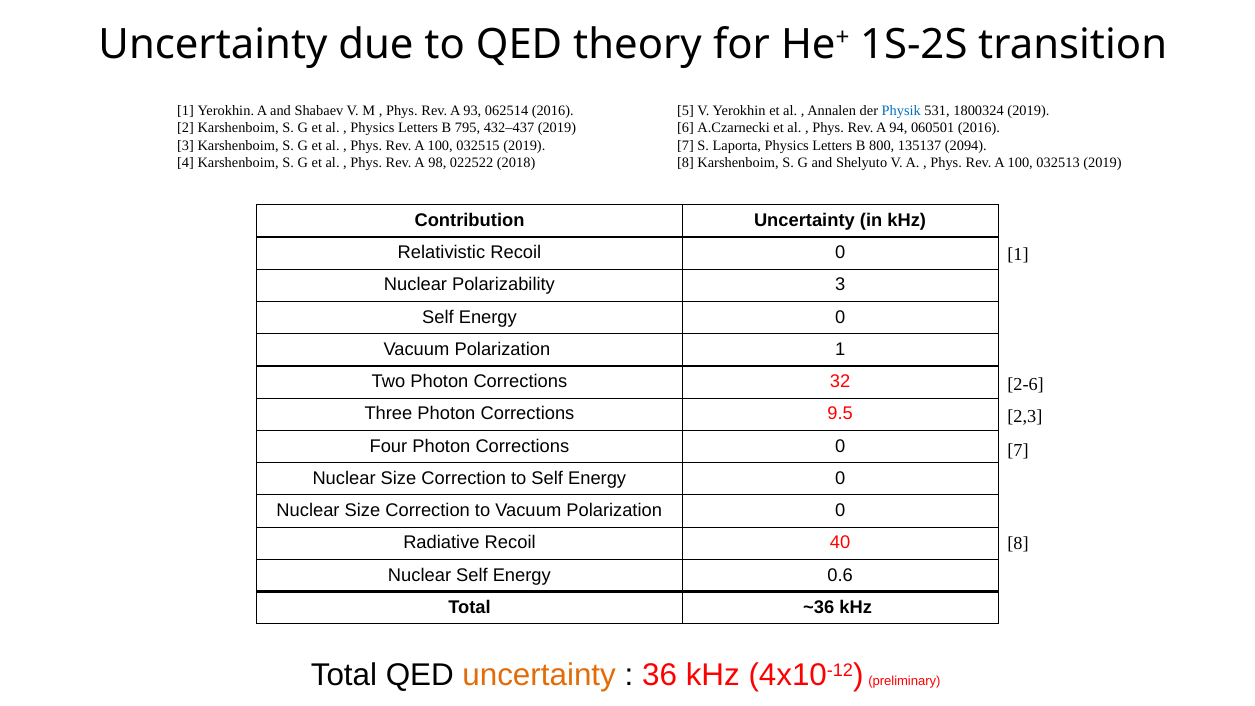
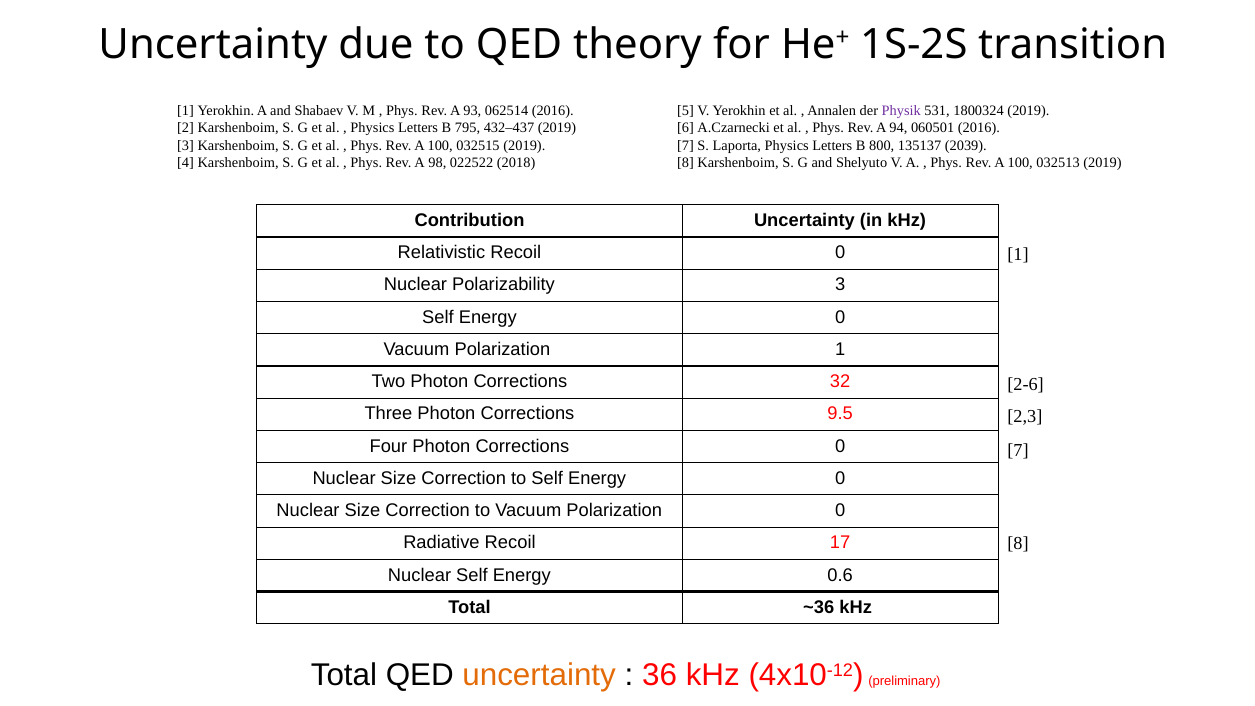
Physik colour: blue -> purple (901, 111)
2094: 2094 -> 2039 (966, 145)
40: 40 -> 17 (840, 543)
